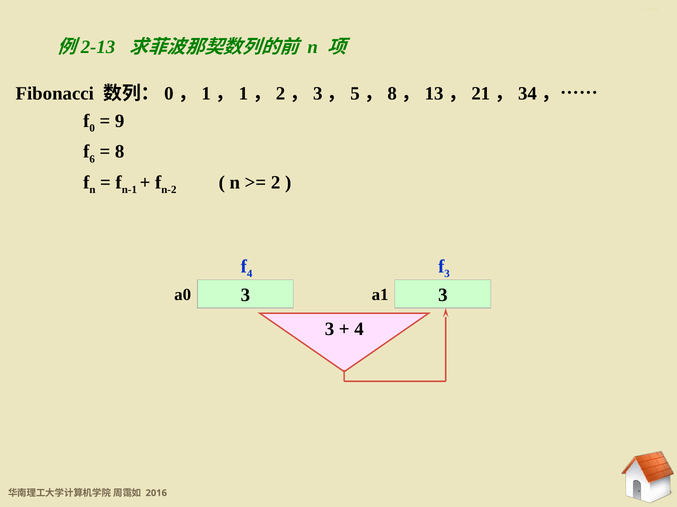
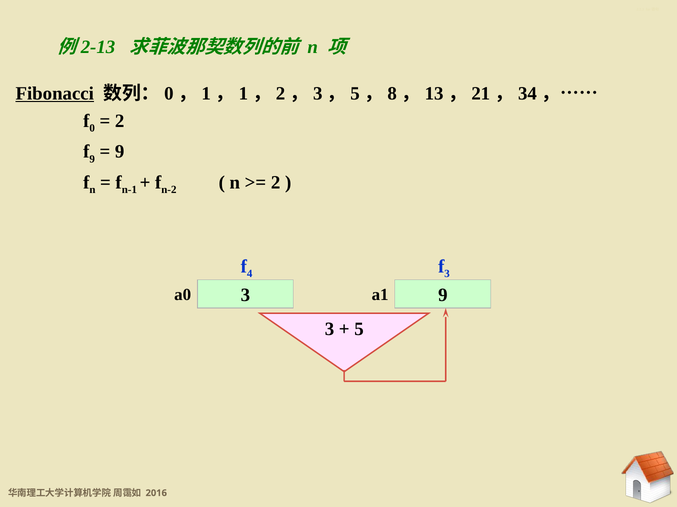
Fibonacci underline: none -> present (55, 93)
9: 9 -> 2 (120, 121)
6: 6 -> 9 (92, 159)
8: 8 -> 9 (120, 152)
a0 3: 3 -> 9 (443, 296)
4: 4 -> 5 (359, 330)
